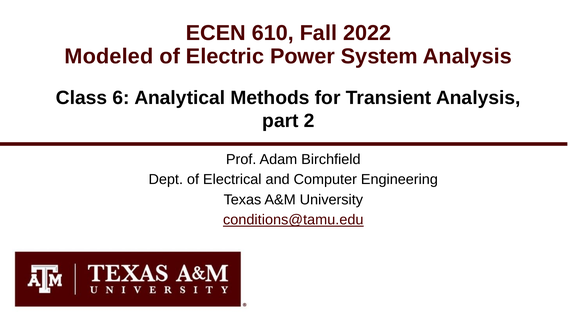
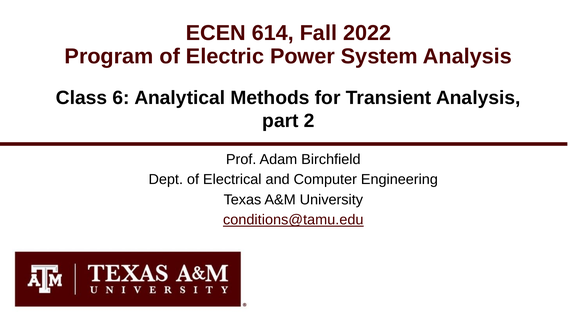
610: 610 -> 614 (273, 33)
Modeled: Modeled -> Program (109, 57)
